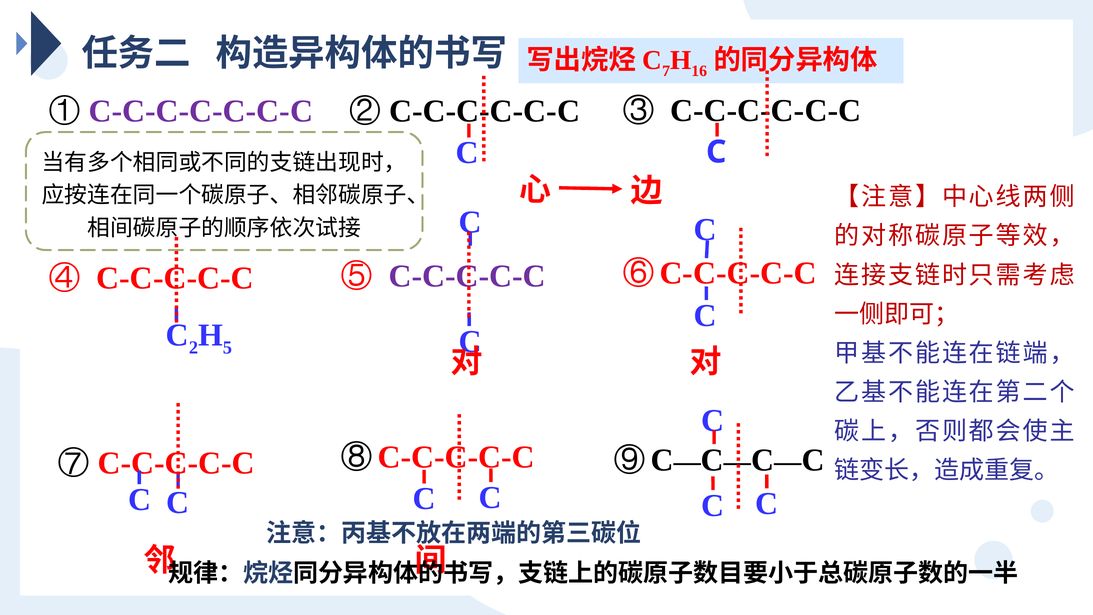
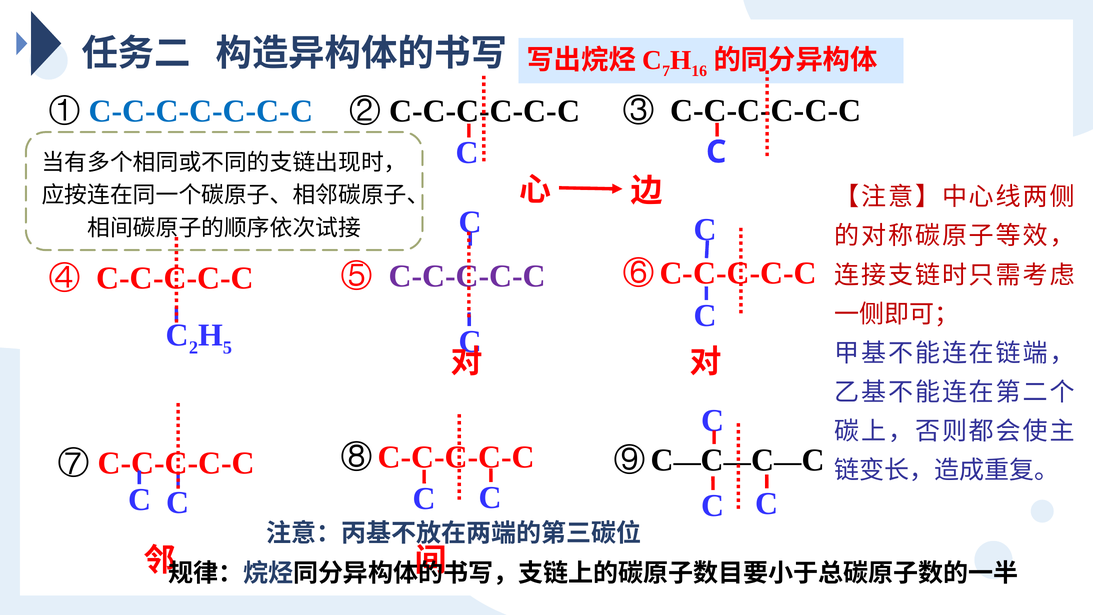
C-C-C-C-C-C-C colour: purple -> blue (201, 111)
